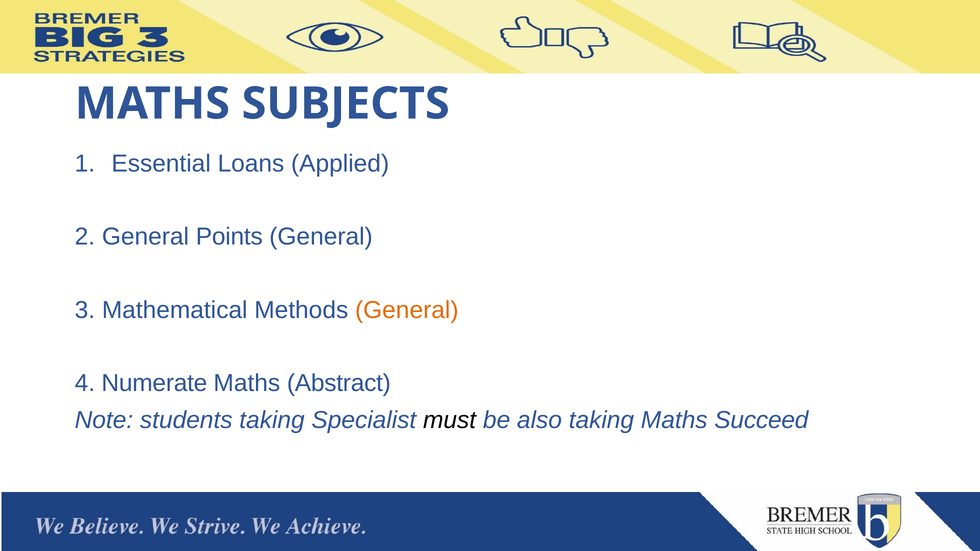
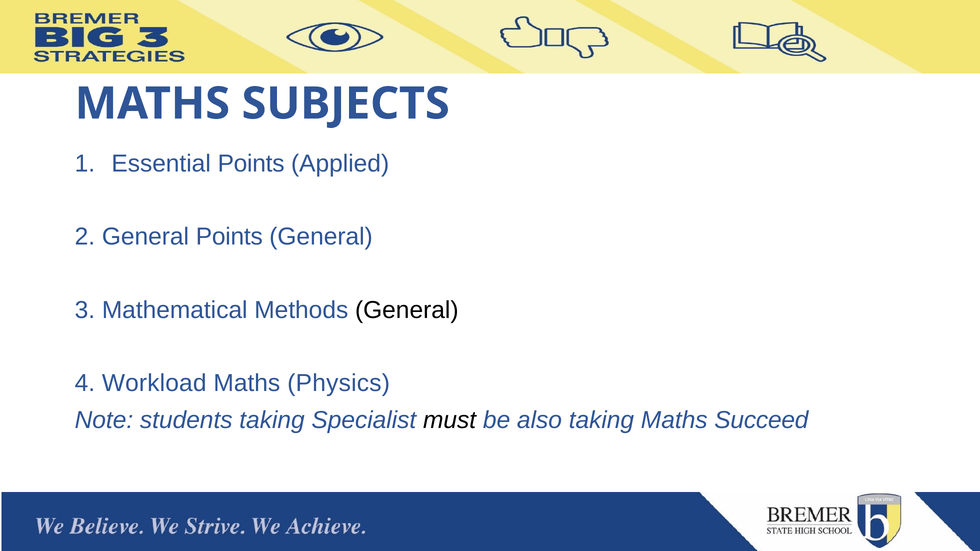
Essential Loans: Loans -> Points (251, 164)
General colour: orange -> black (407, 310)
Numerate: Numerate -> Workload (154, 383)
Abstract: Abstract -> Physics (339, 383)
